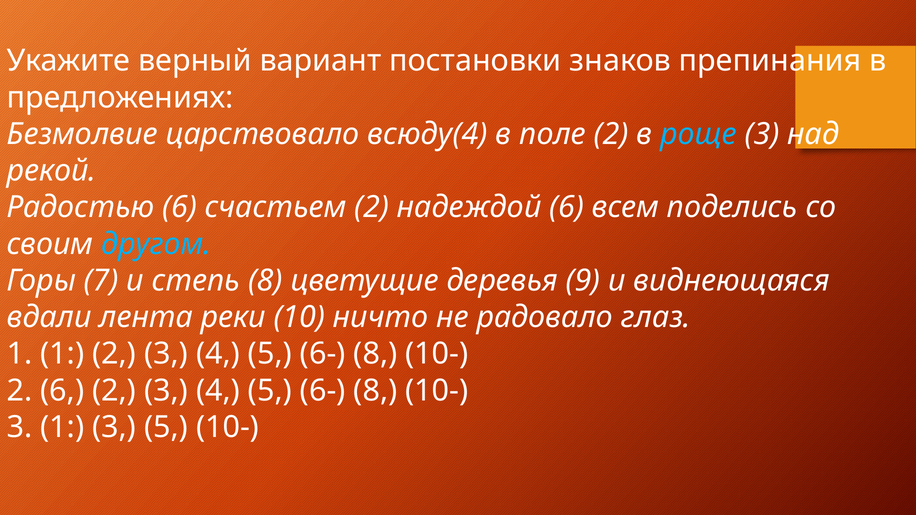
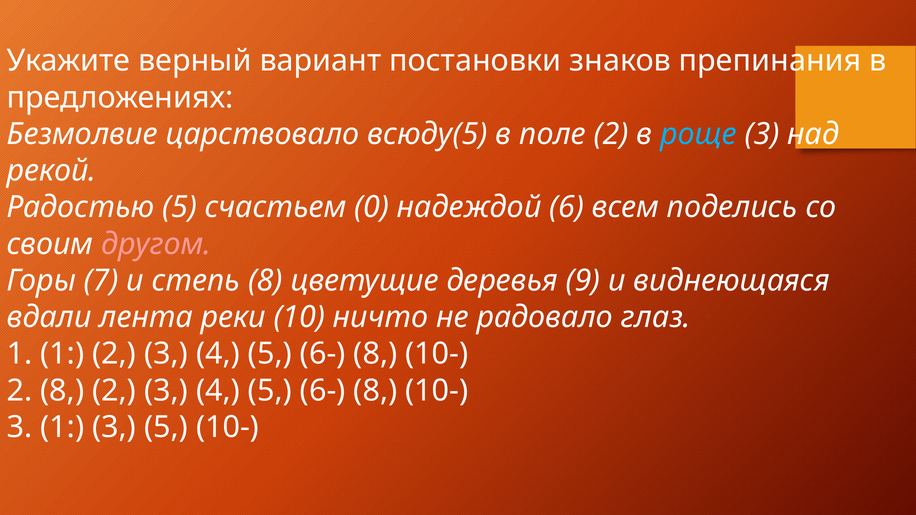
всюду(4: всюду(4 -> всюду(5 (427, 134)
Радостью 6: 6 -> 5 (180, 207)
счастьем 2: 2 -> 0 (372, 207)
другом colour: light blue -> pink (156, 244)
2 6: 6 -> 8 (62, 391)
